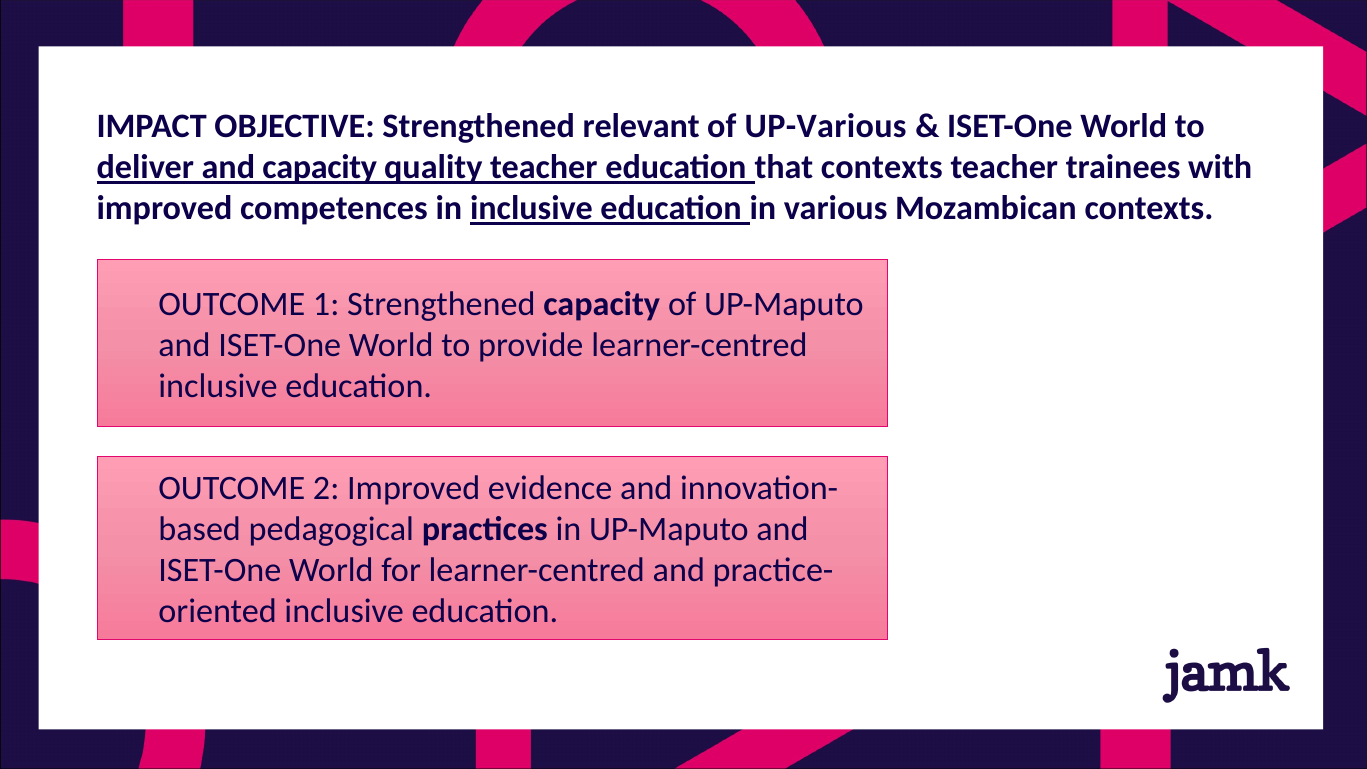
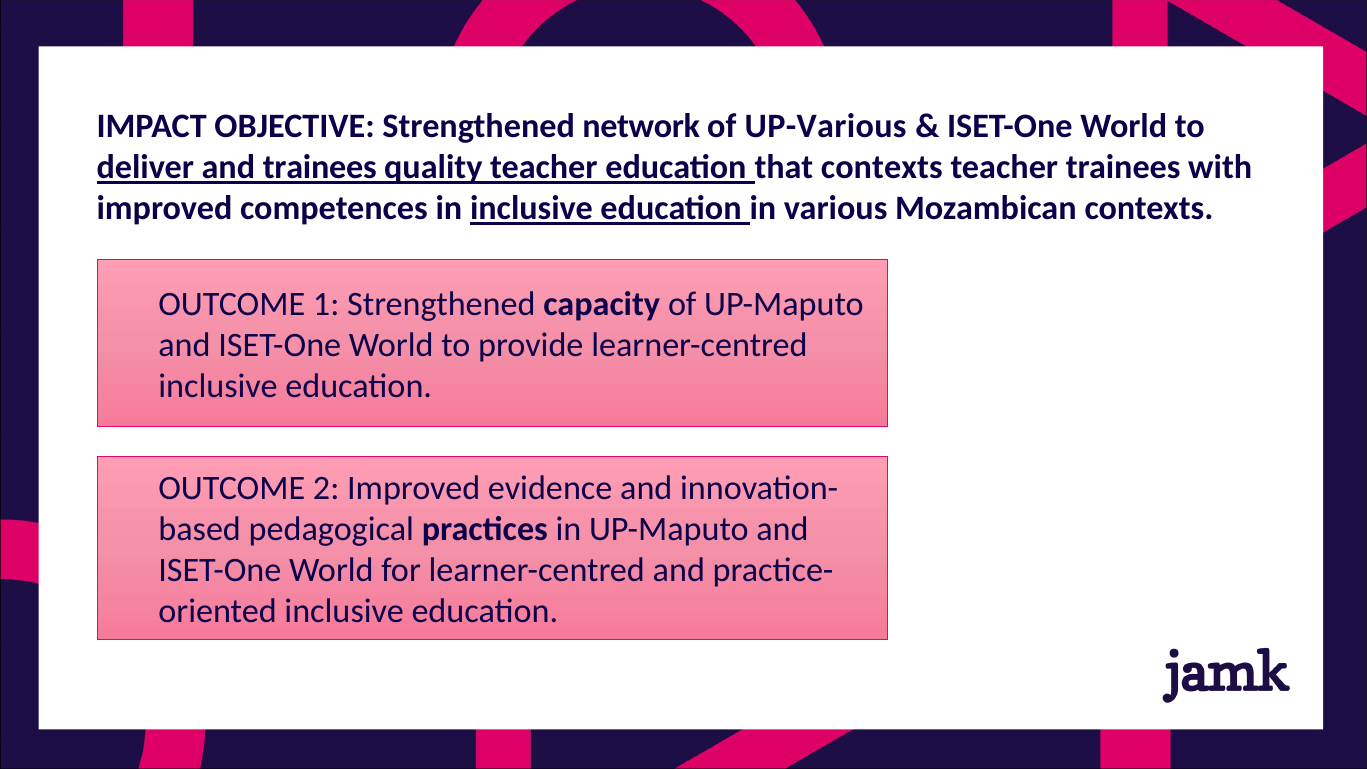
relevant: relevant -> network (641, 126)
and capacity: capacity -> trainees (320, 167)
